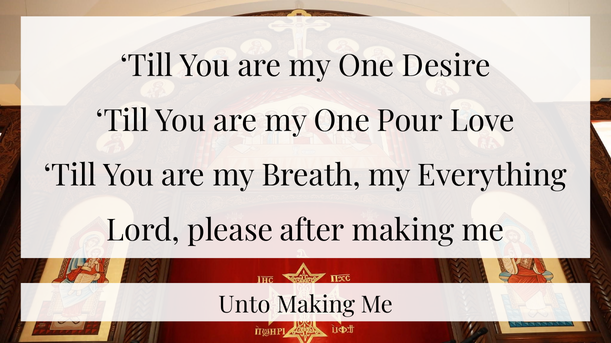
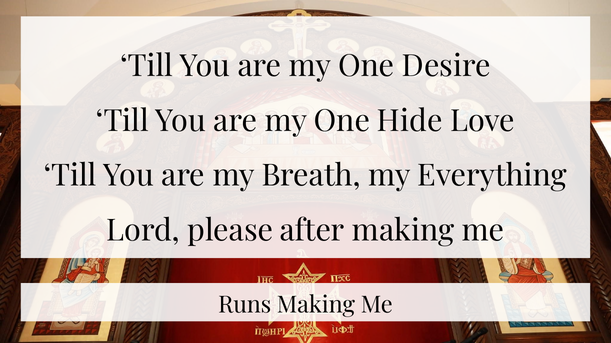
Pour: Pour -> Hide (410, 121)
Unto: Unto -> Runs (245, 306)
